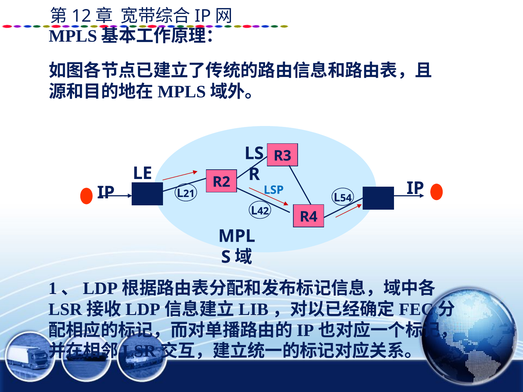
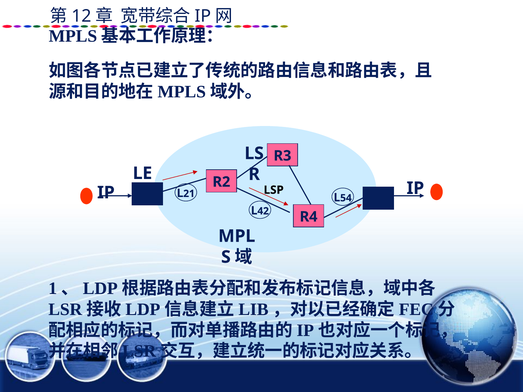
LSP colour: blue -> black (274, 190)
